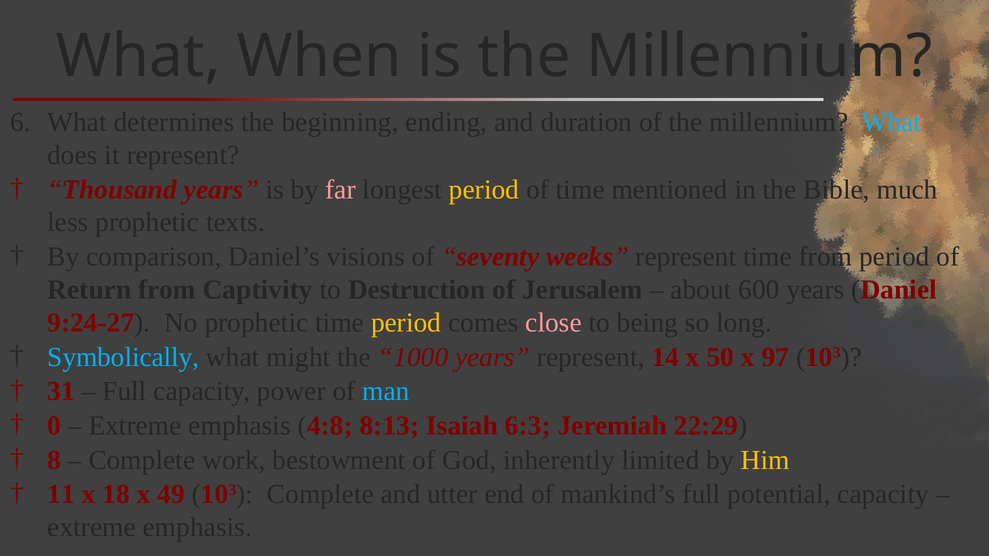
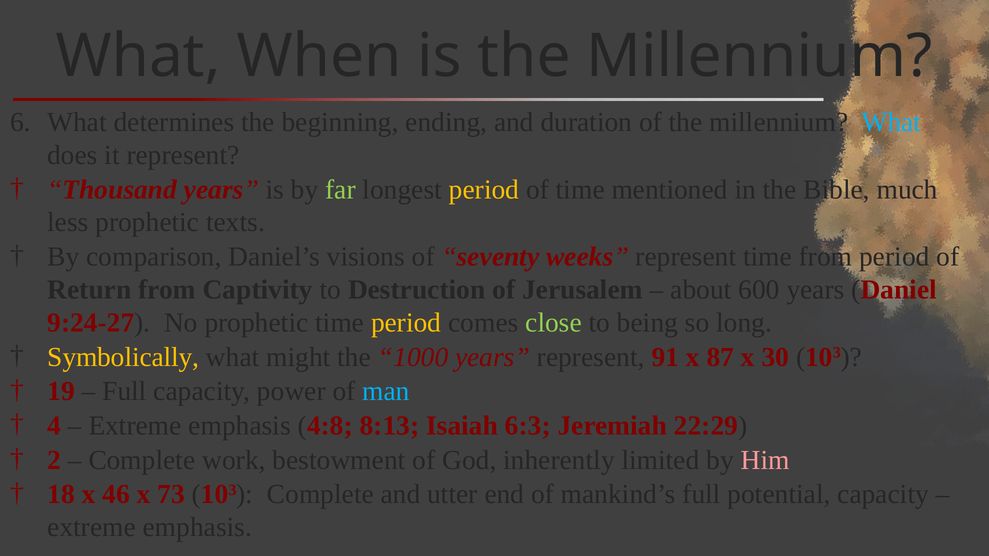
far colour: pink -> light green (340, 190)
close colour: pink -> light green (554, 323)
Symbolically colour: light blue -> yellow (123, 357)
14: 14 -> 91 (665, 357)
50: 50 -> 87 (720, 357)
97: 97 -> 30 (775, 357)
31: 31 -> 19 (61, 392)
0: 0 -> 4 (54, 426)
8: 8 -> 2 (54, 460)
Him colour: yellow -> pink (765, 460)
11: 11 -> 18 (61, 495)
18: 18 -> 46 (116, 495)
49: 49 -> 73 (171, 495)
